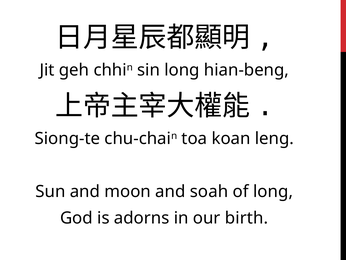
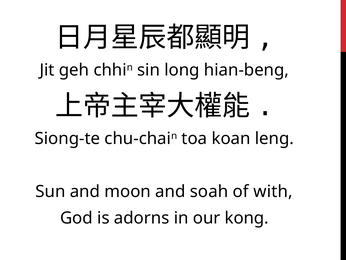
of long: long -> with (273, 191)
birth: birth -> kong (247, 218)
